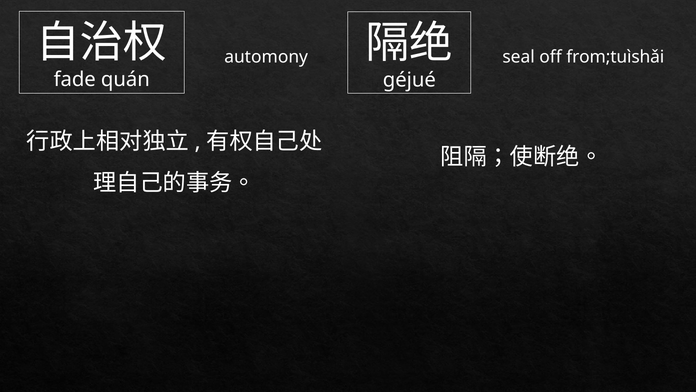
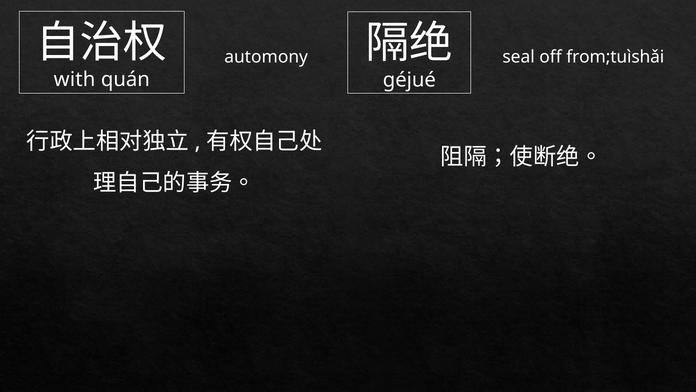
fade: fade -> with (75, 80)
